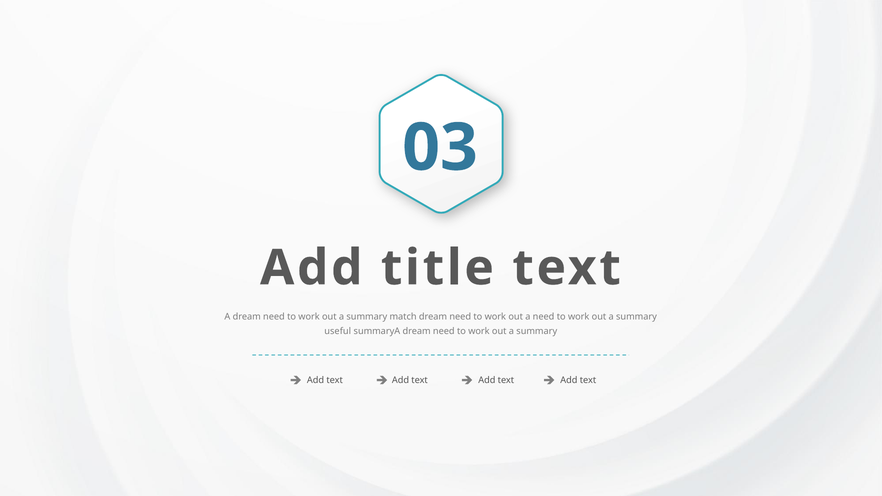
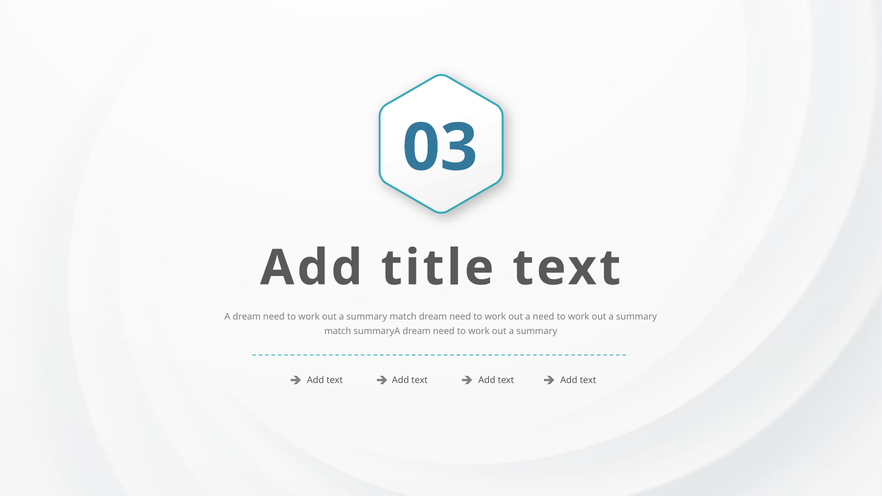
useful: useful -> match (338, 331)
